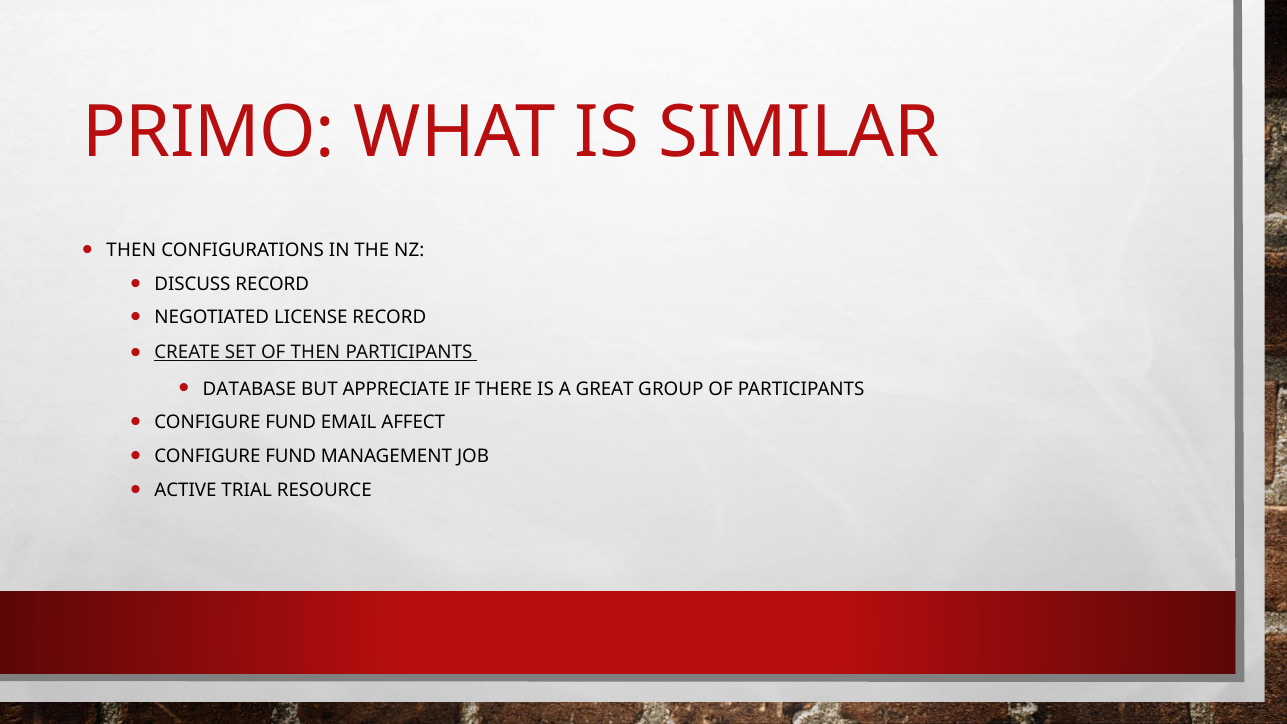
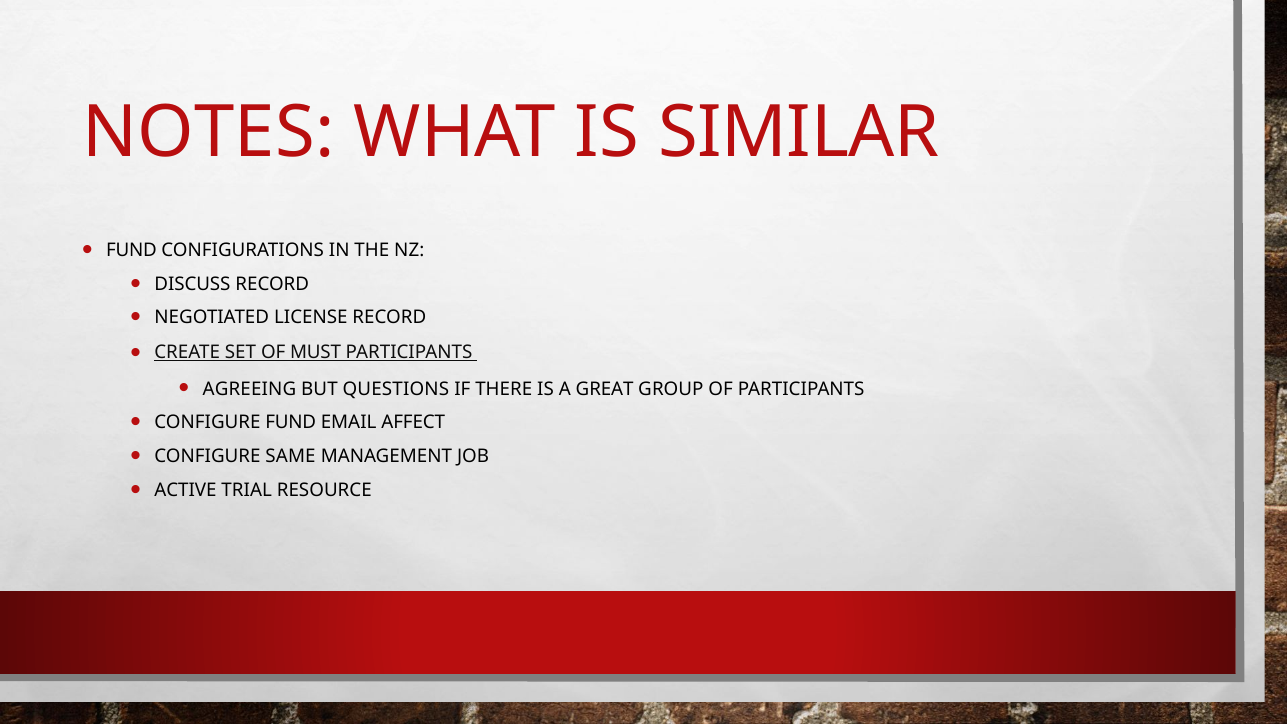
PRIMO: PRIMO -> NOTES (208, 133)
THEN: THEN -> FUND (131, 250)
OF THEN: THEN -> MUST (316, 352)
DATABASE: DATABASE -> AGREEING (249, 389)
APPRECIATE: APPRECIATE -> QUESTIONS (396, 389)
FUND: FUND -> SAME (291, 456)
